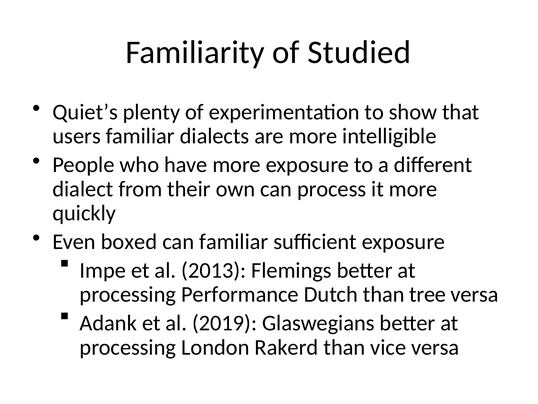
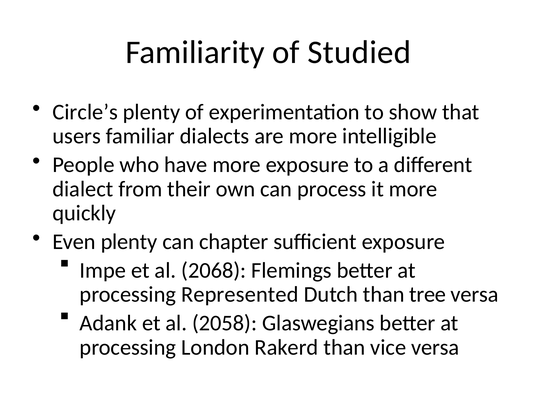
Quiet’s: Quiet’s -> Circle’s (85, 112)
Even boxed: boxed -> plenty (129, 242)
can familiar: familiar -> chapter (234, 242)
2013: 2013 -> 2068 (214, 270)
Performance: Performance -> Represented (240, 294)
2019: 2019 -> 2058 (225, 323)
